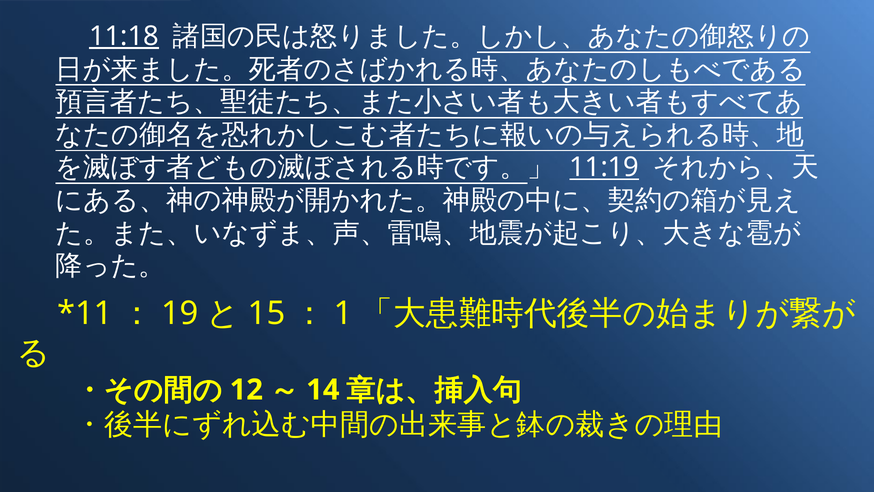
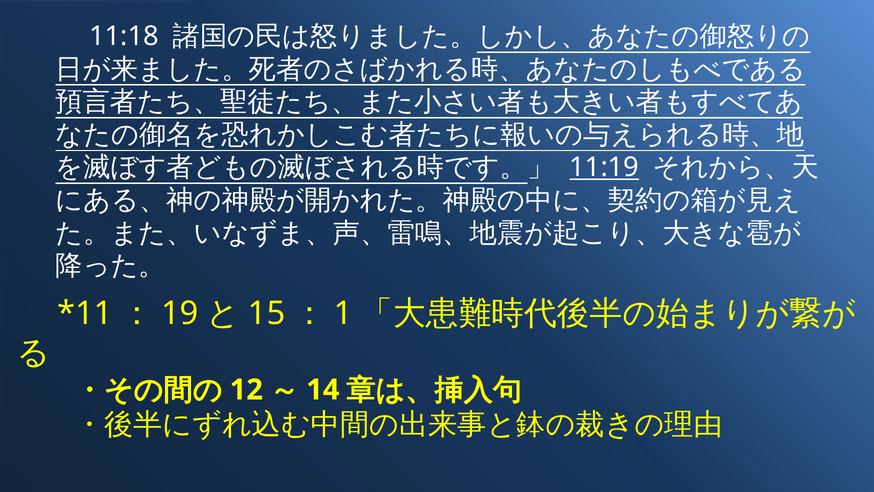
11:18 underline: present -> none (124, 36)
